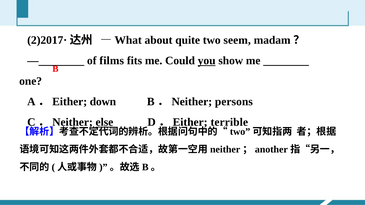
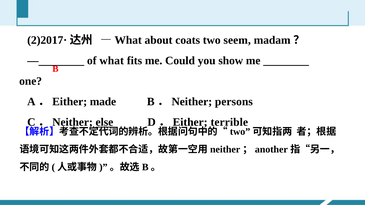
quite: quite -> coats (188, 40)
of films: films -> what (112, 61)
you underline: present -> none (207, 61)
down: down -> made (103, 102)
